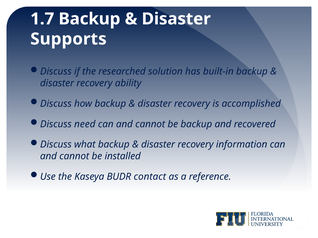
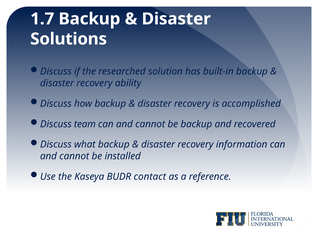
Supports: Supports -> Solutions (69, 39)
need: need -> team (85, 124)
